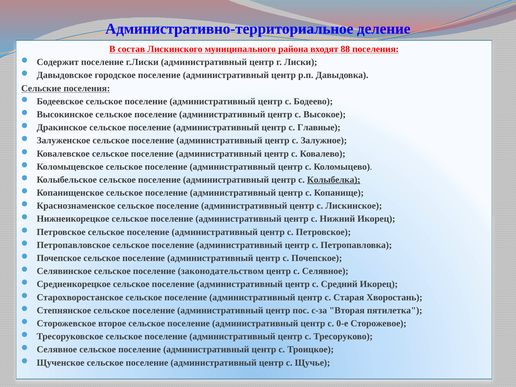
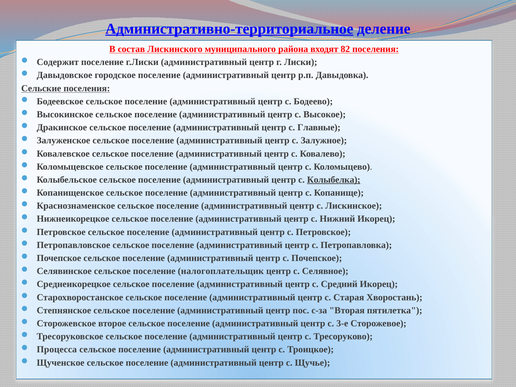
Административно-территориальное underline: none -> present (229, 29)
88: 88 -> 82 (345, 49)
законодательством: законодательством -> налогоплательщик (221, 271)
0-е: 0-е -> 3-е (342, 323)
Селявное: Селявное -> Процесса (57, 350)
